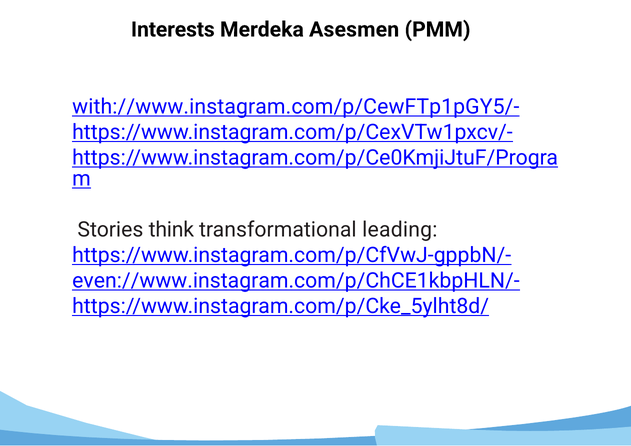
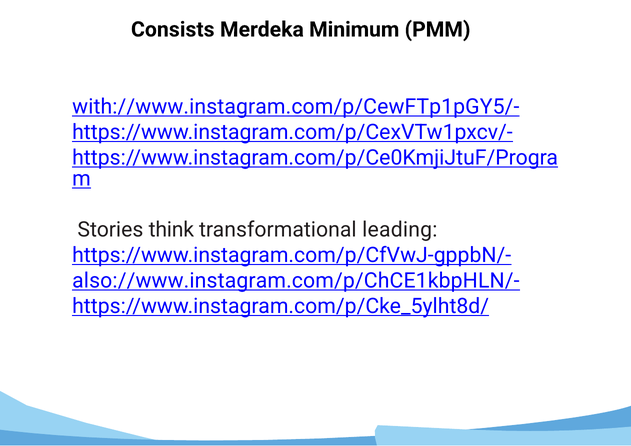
Interests: Interests -> Consists (173, 29)
Asesmen: Asesmen -> Minimum (354, 29)
even://www.instagram.com/p/ChCE1kbpHLN/-: even://www.instagram.com/p/ChCE1kbpHLN/- -> also://www.instagram.com/p/ChCE1kbpHLN/- (296, 281)
